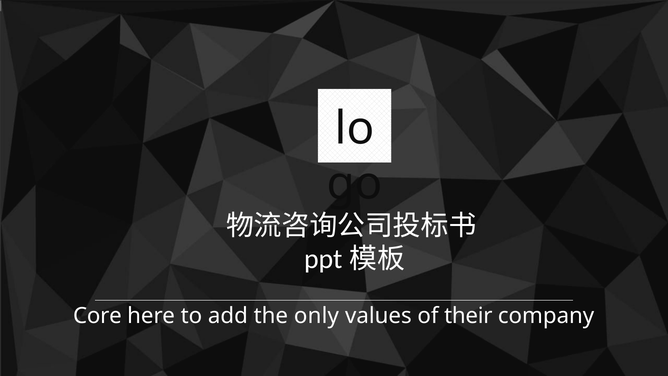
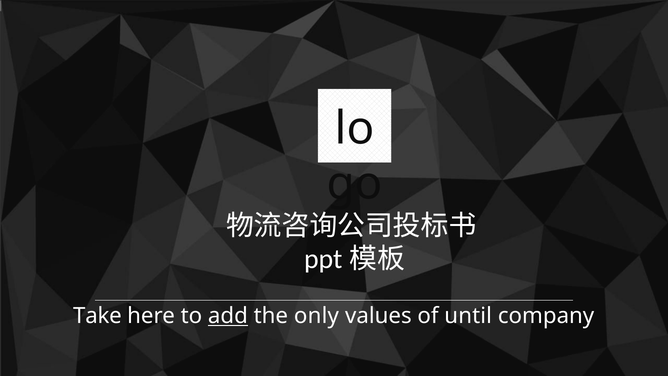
Core: Core -> Take (97, 316)
add underline: none -> present (228, 316)
their: their -> until (468, 316)
